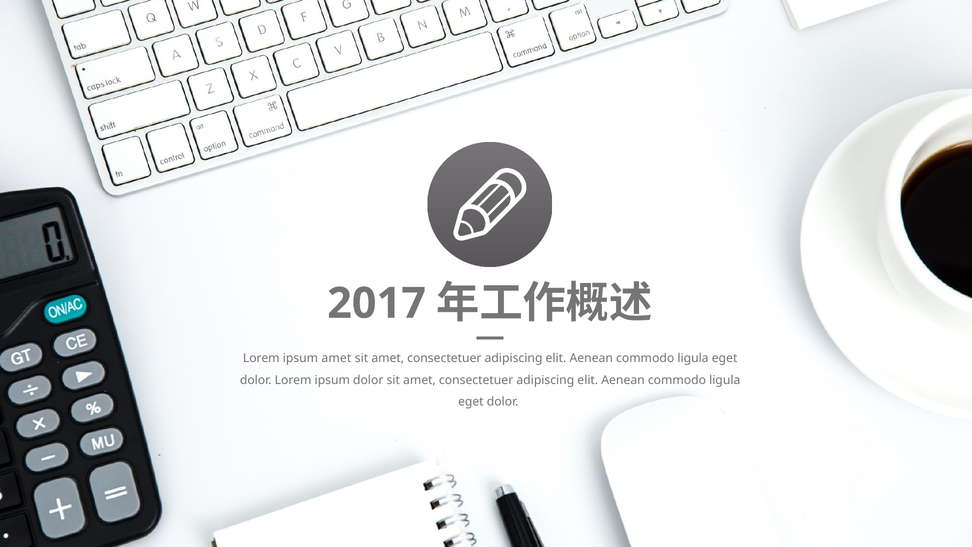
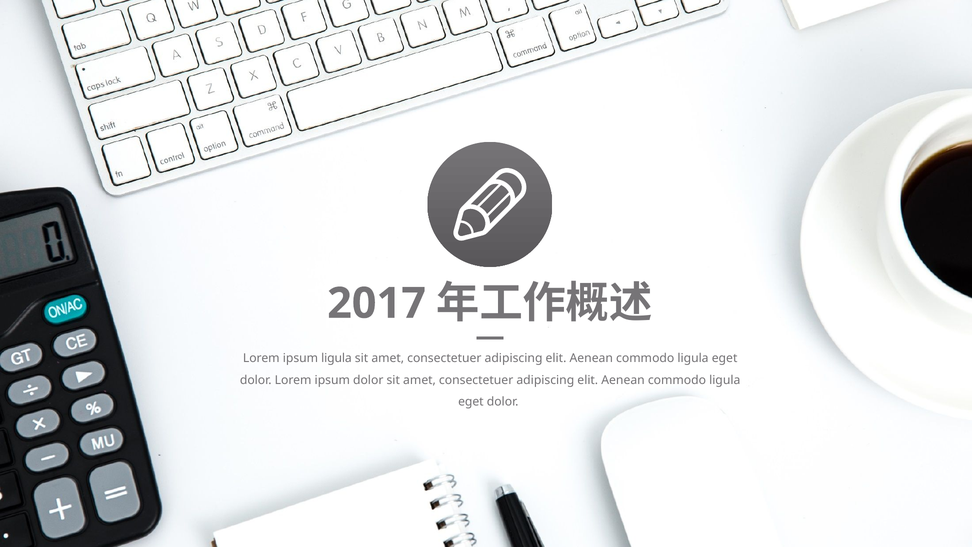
ipsum amet: amet -> ligula (336, 358)
